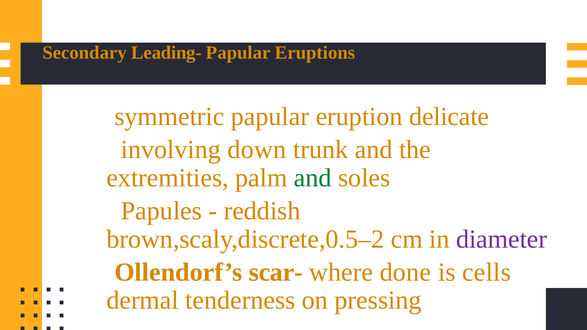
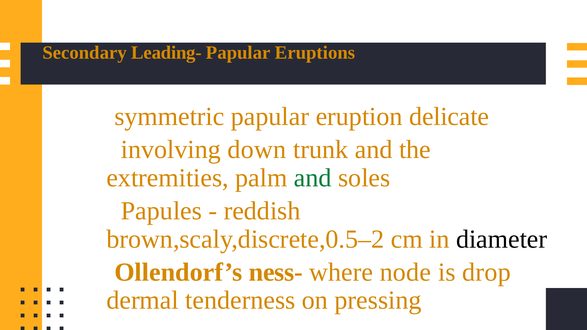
diameter colour: purple -> black (502, 239)
scar-: scar- -> ness- (276, 272)
done: done -> node (405, 272)
cells: cells -> drop (487, 272)
